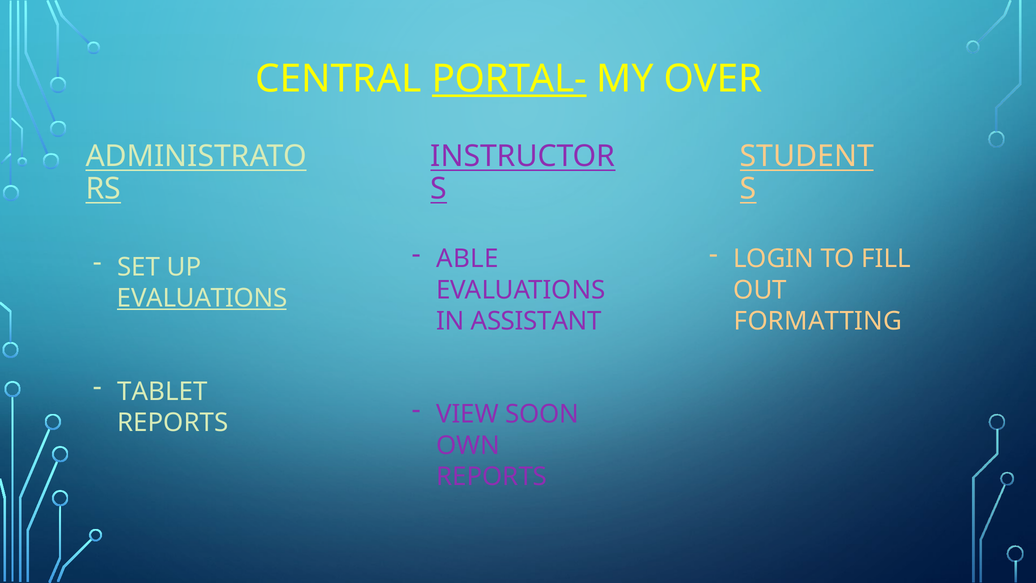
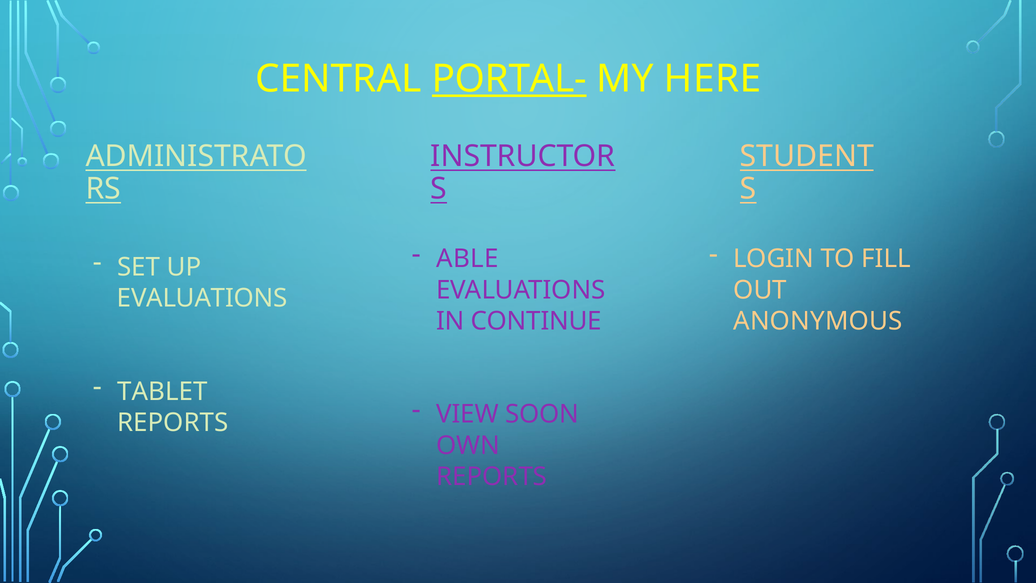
OVER: OVER -> HERE (713, 79)
EVALUATIONS underline: present -> none (202, 298)
ASSISTANT: ASSISTANT -> CONTINUE (536, 321)
FORMATTING: FORMATTING -> ANONYMOUS (818, 321)
